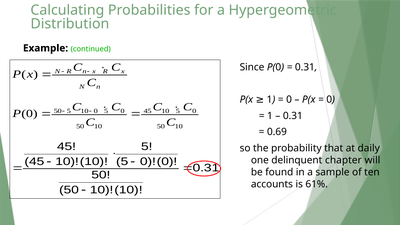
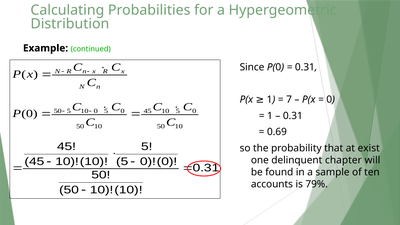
0: 0 -> 7 (289, 100)
daily: daily -> exist (369, 148)
61%: 61% -> 79% (317, 184)
